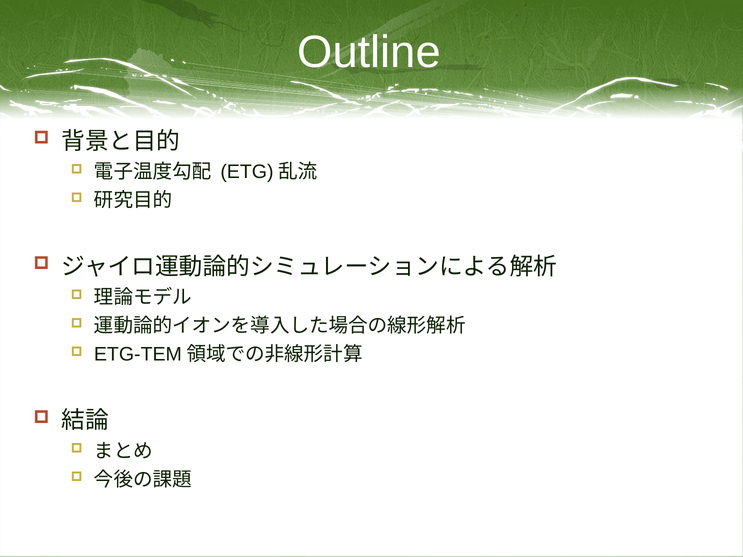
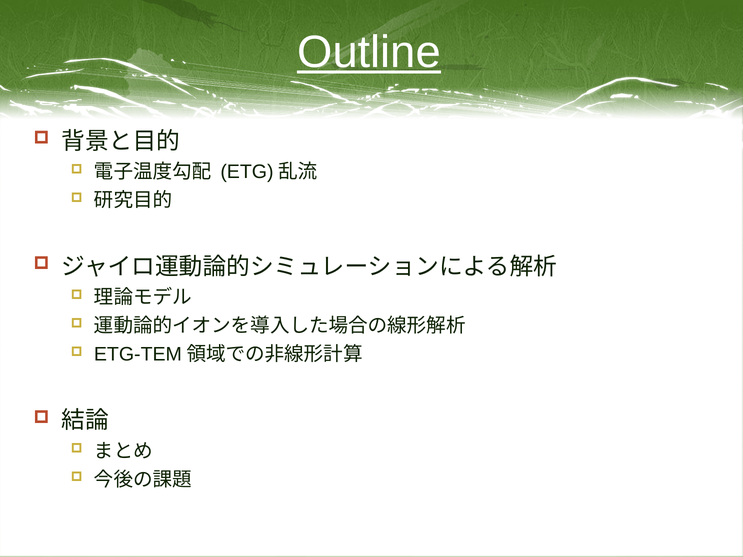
Outline underline: none -> present (369, 53)
